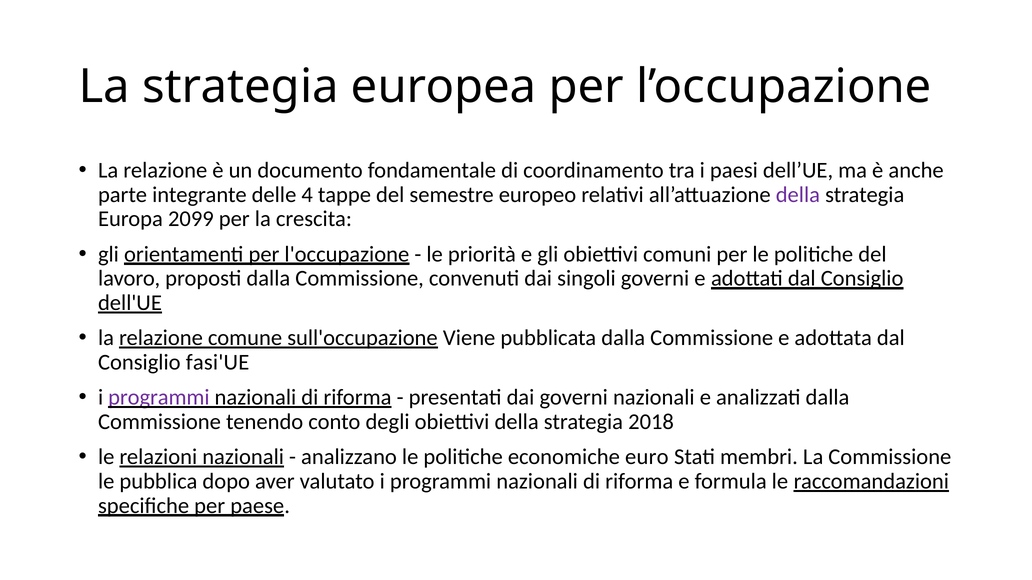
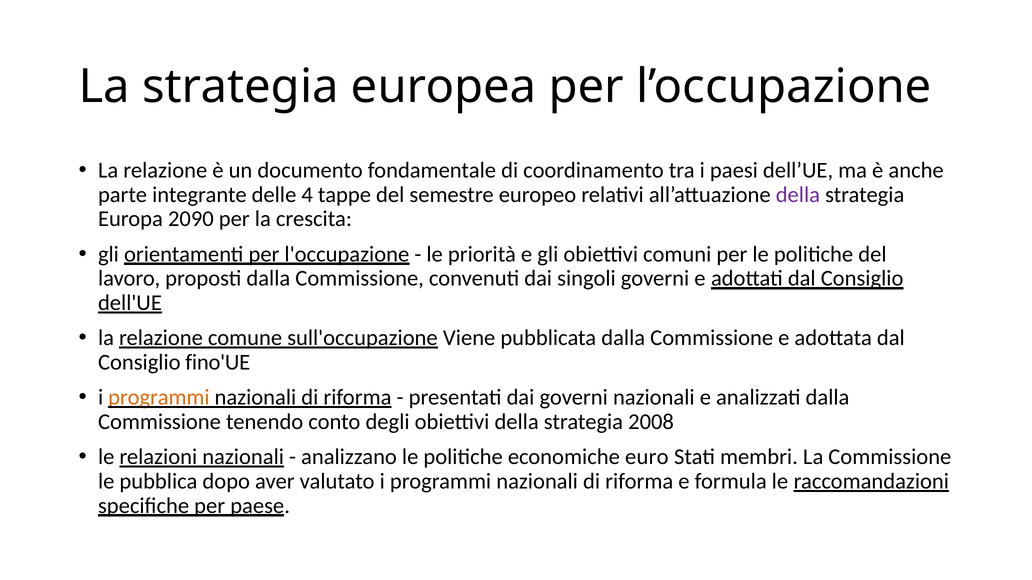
2099: 2099 -> 2090 (191, 219)
fasi'UE: fasi'UE -> fino'UE (218, 363)
programmi colour: purple -> orange (159, 398)
2018: 2018 -> 2008 (651, 422)
